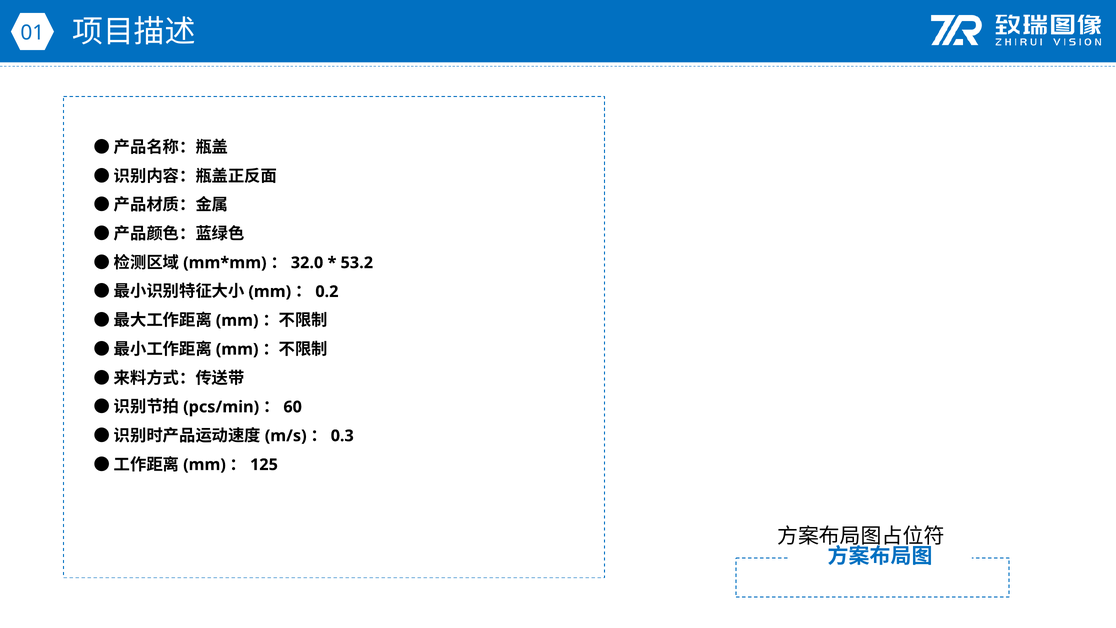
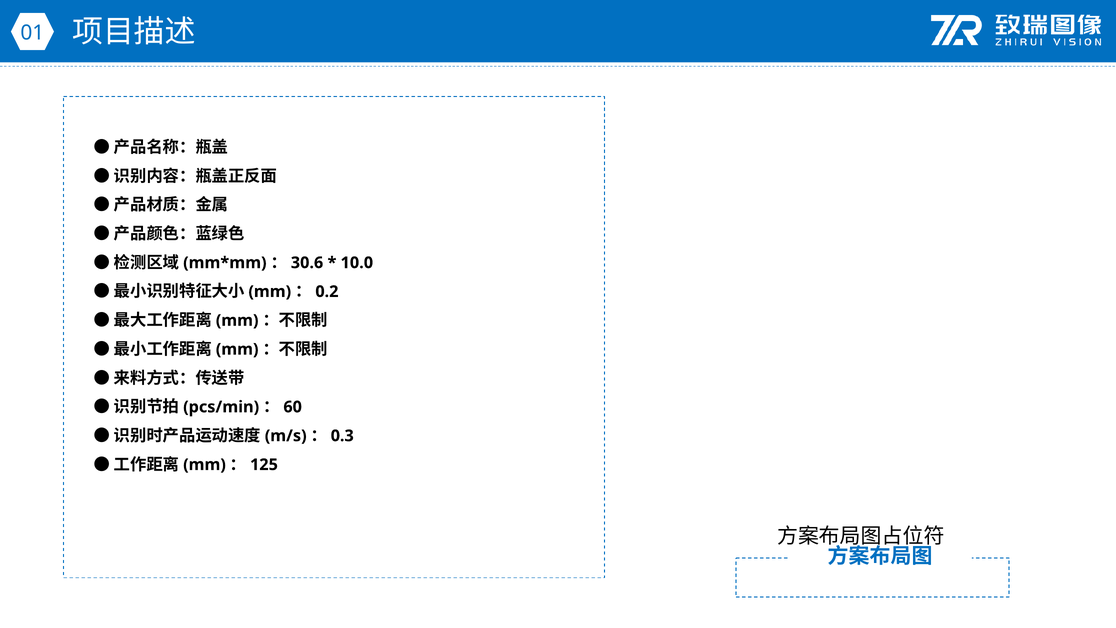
32.0: 32.0 -> 30.6 (307, 263)
53.2: 53.2 -> 10.0 (357, 263)
